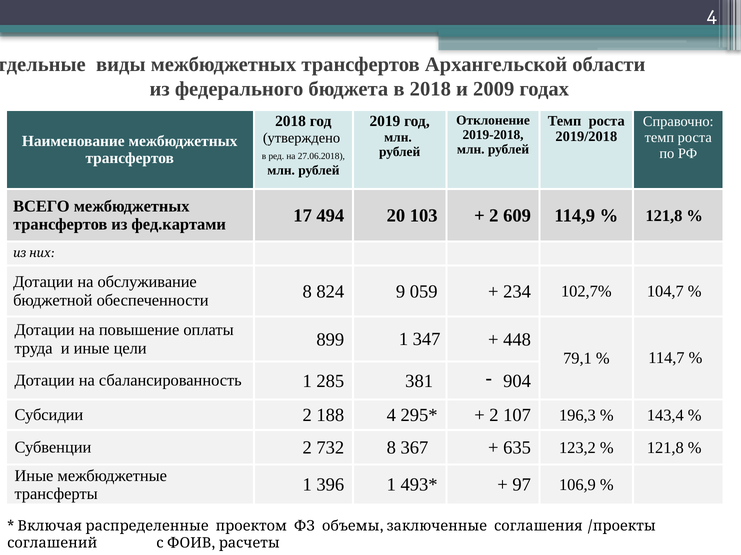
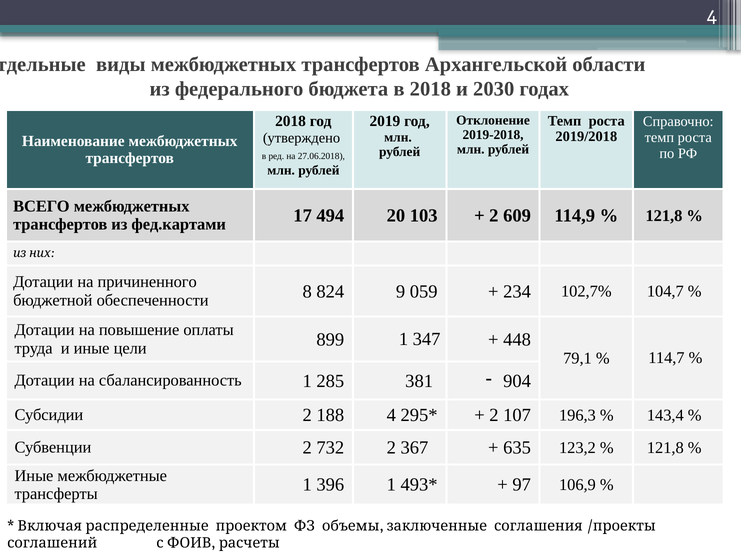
2009: 2009 -> 2030 (494, 89)
обслуживание: обслуживание -> причиненного (147, 282)
732 8: 8 -> 2 (391, 448)
